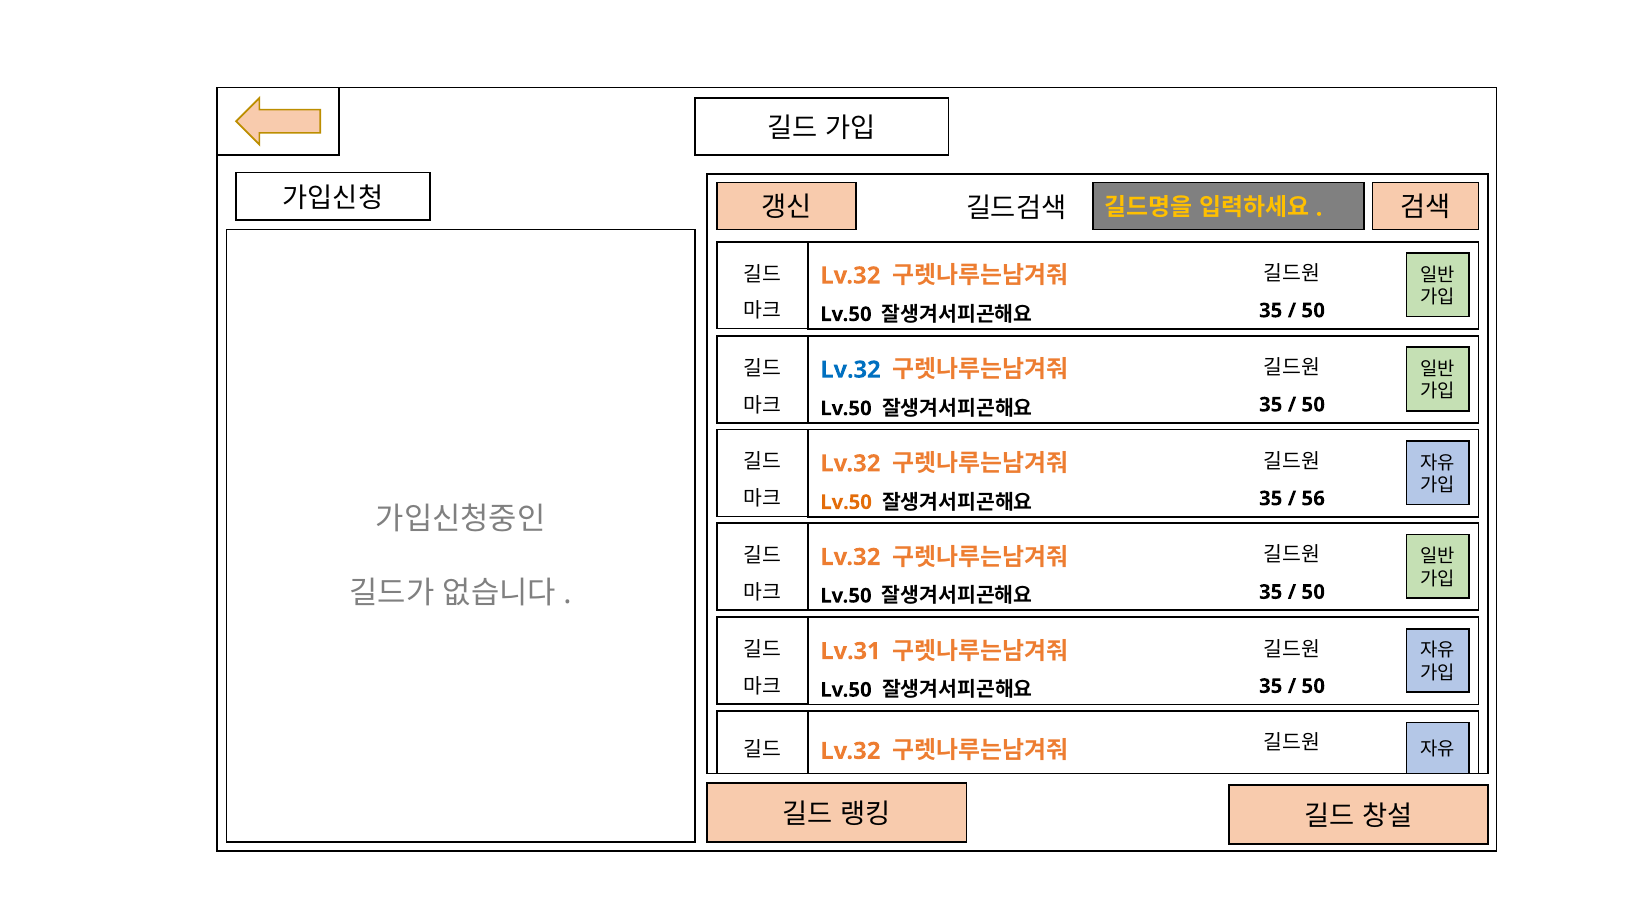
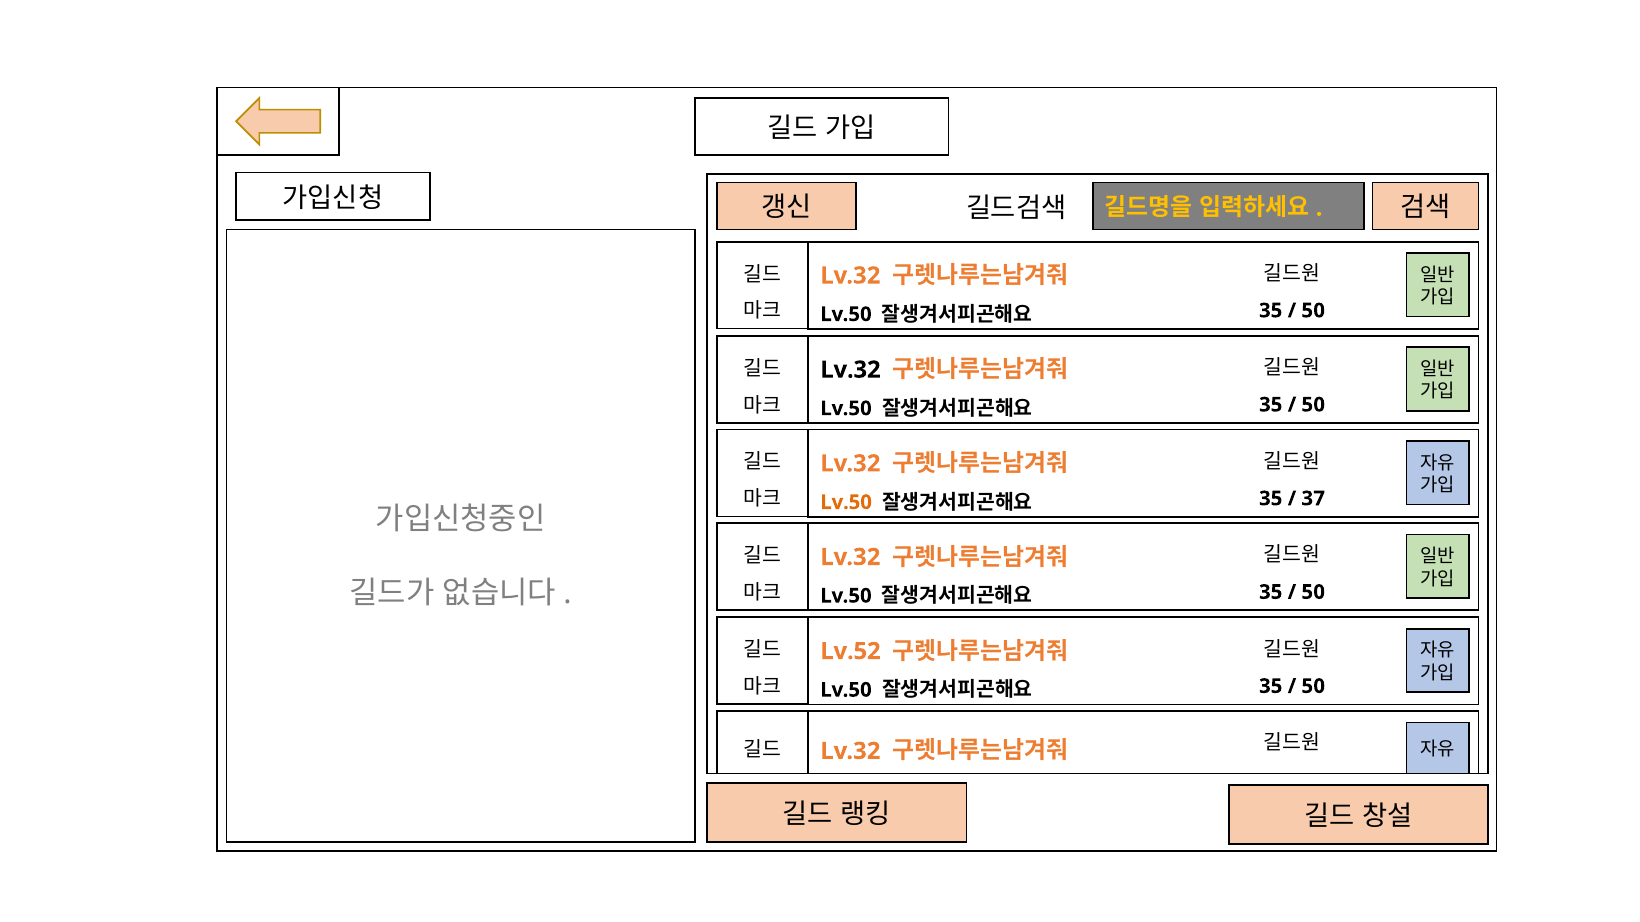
Lv.32 colour: blue -> black (851, 370)
56: 56 -> 37 (1313, 499)
Lv.31: Lv.31 -> Lv.52 (851, 652)
